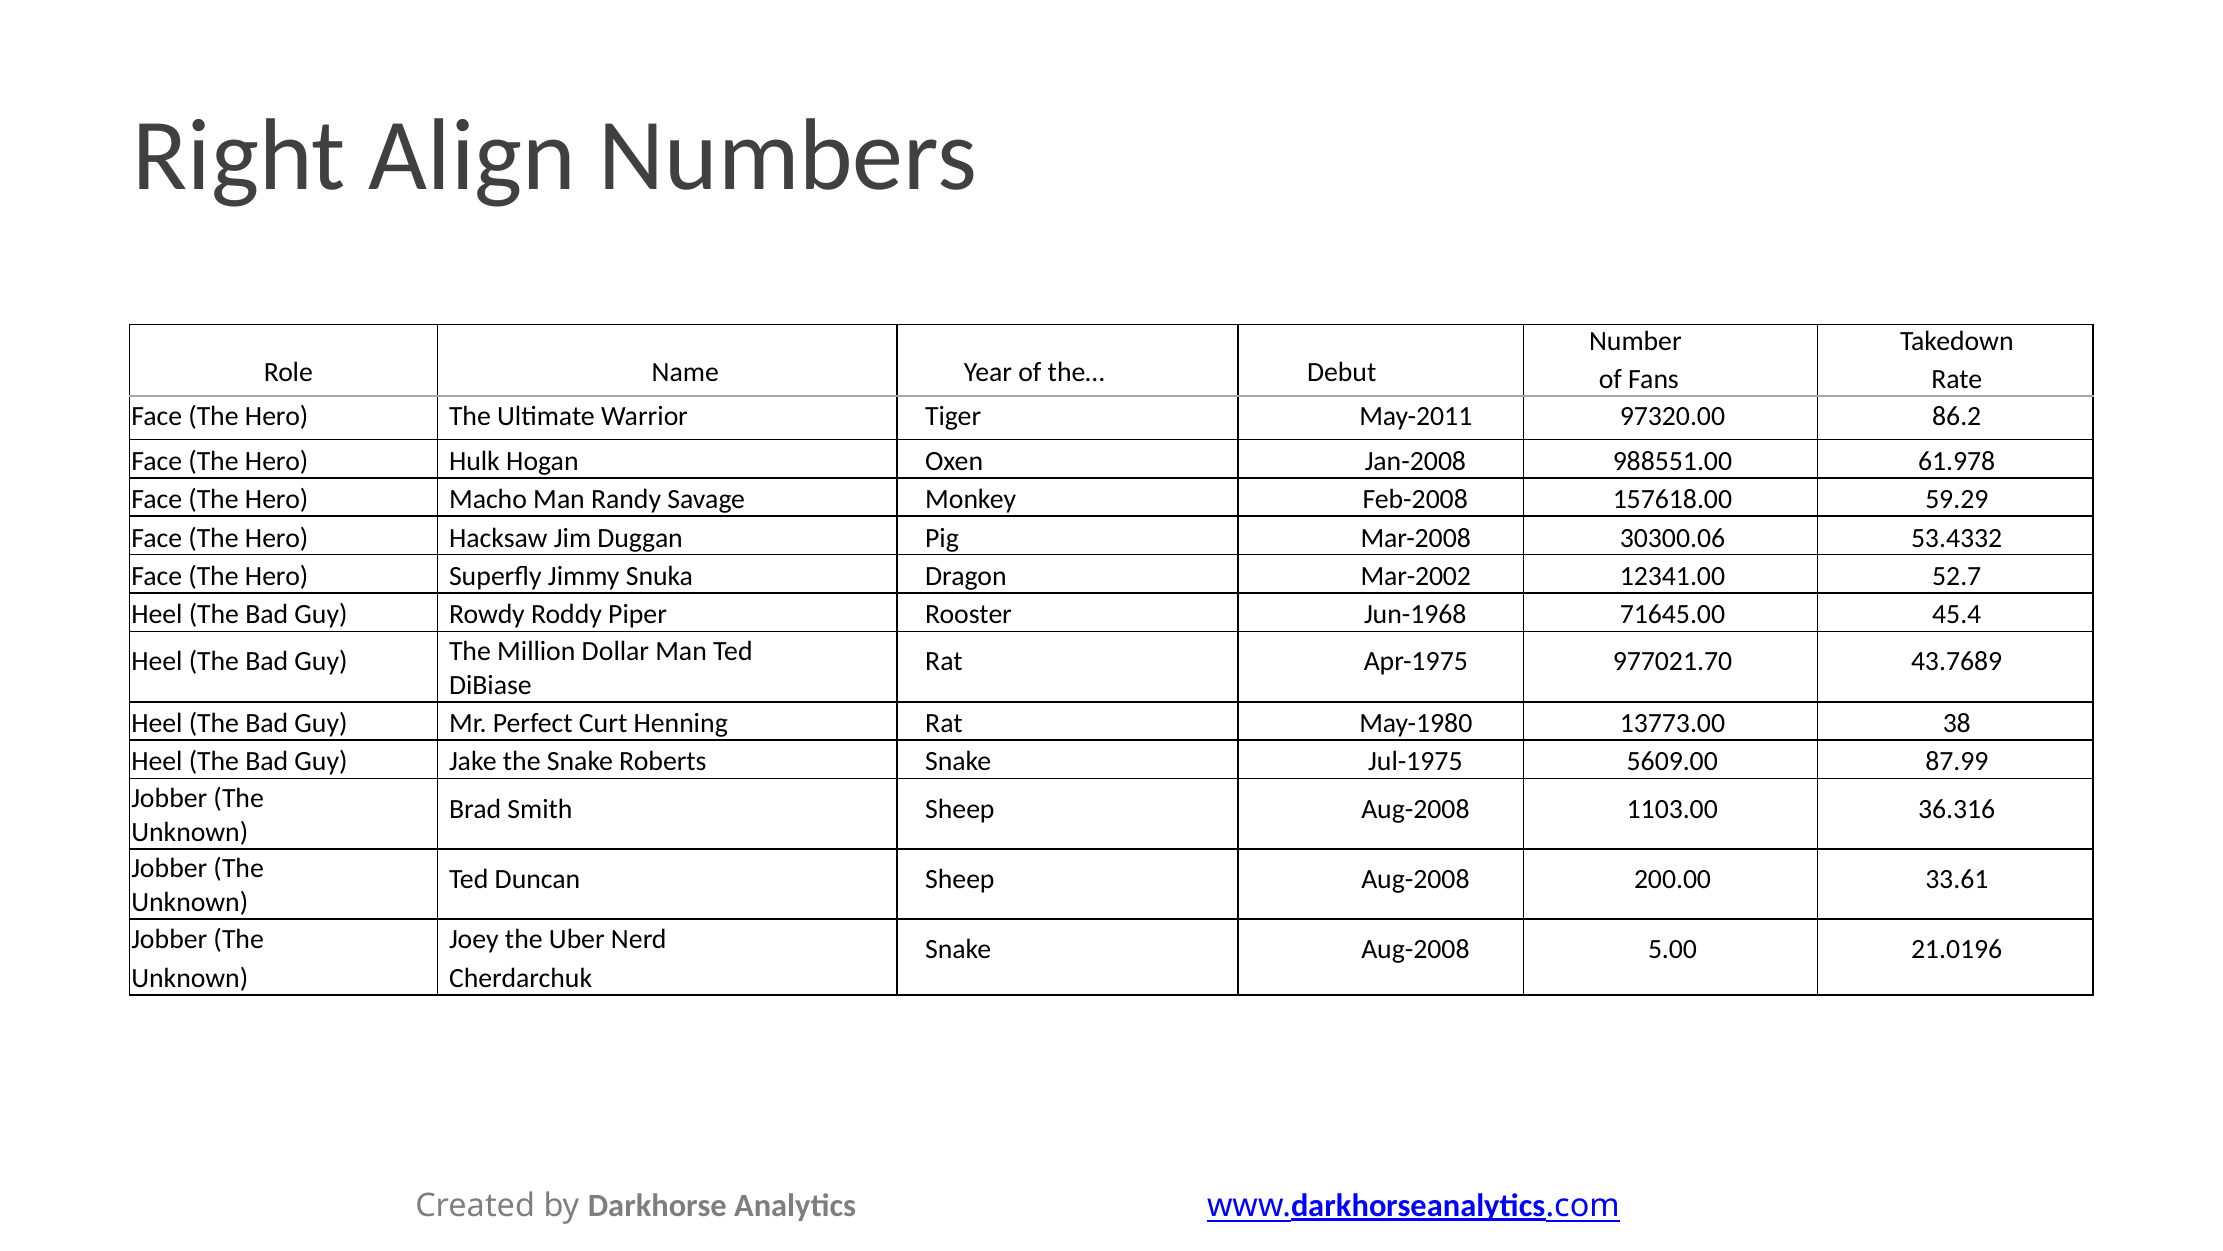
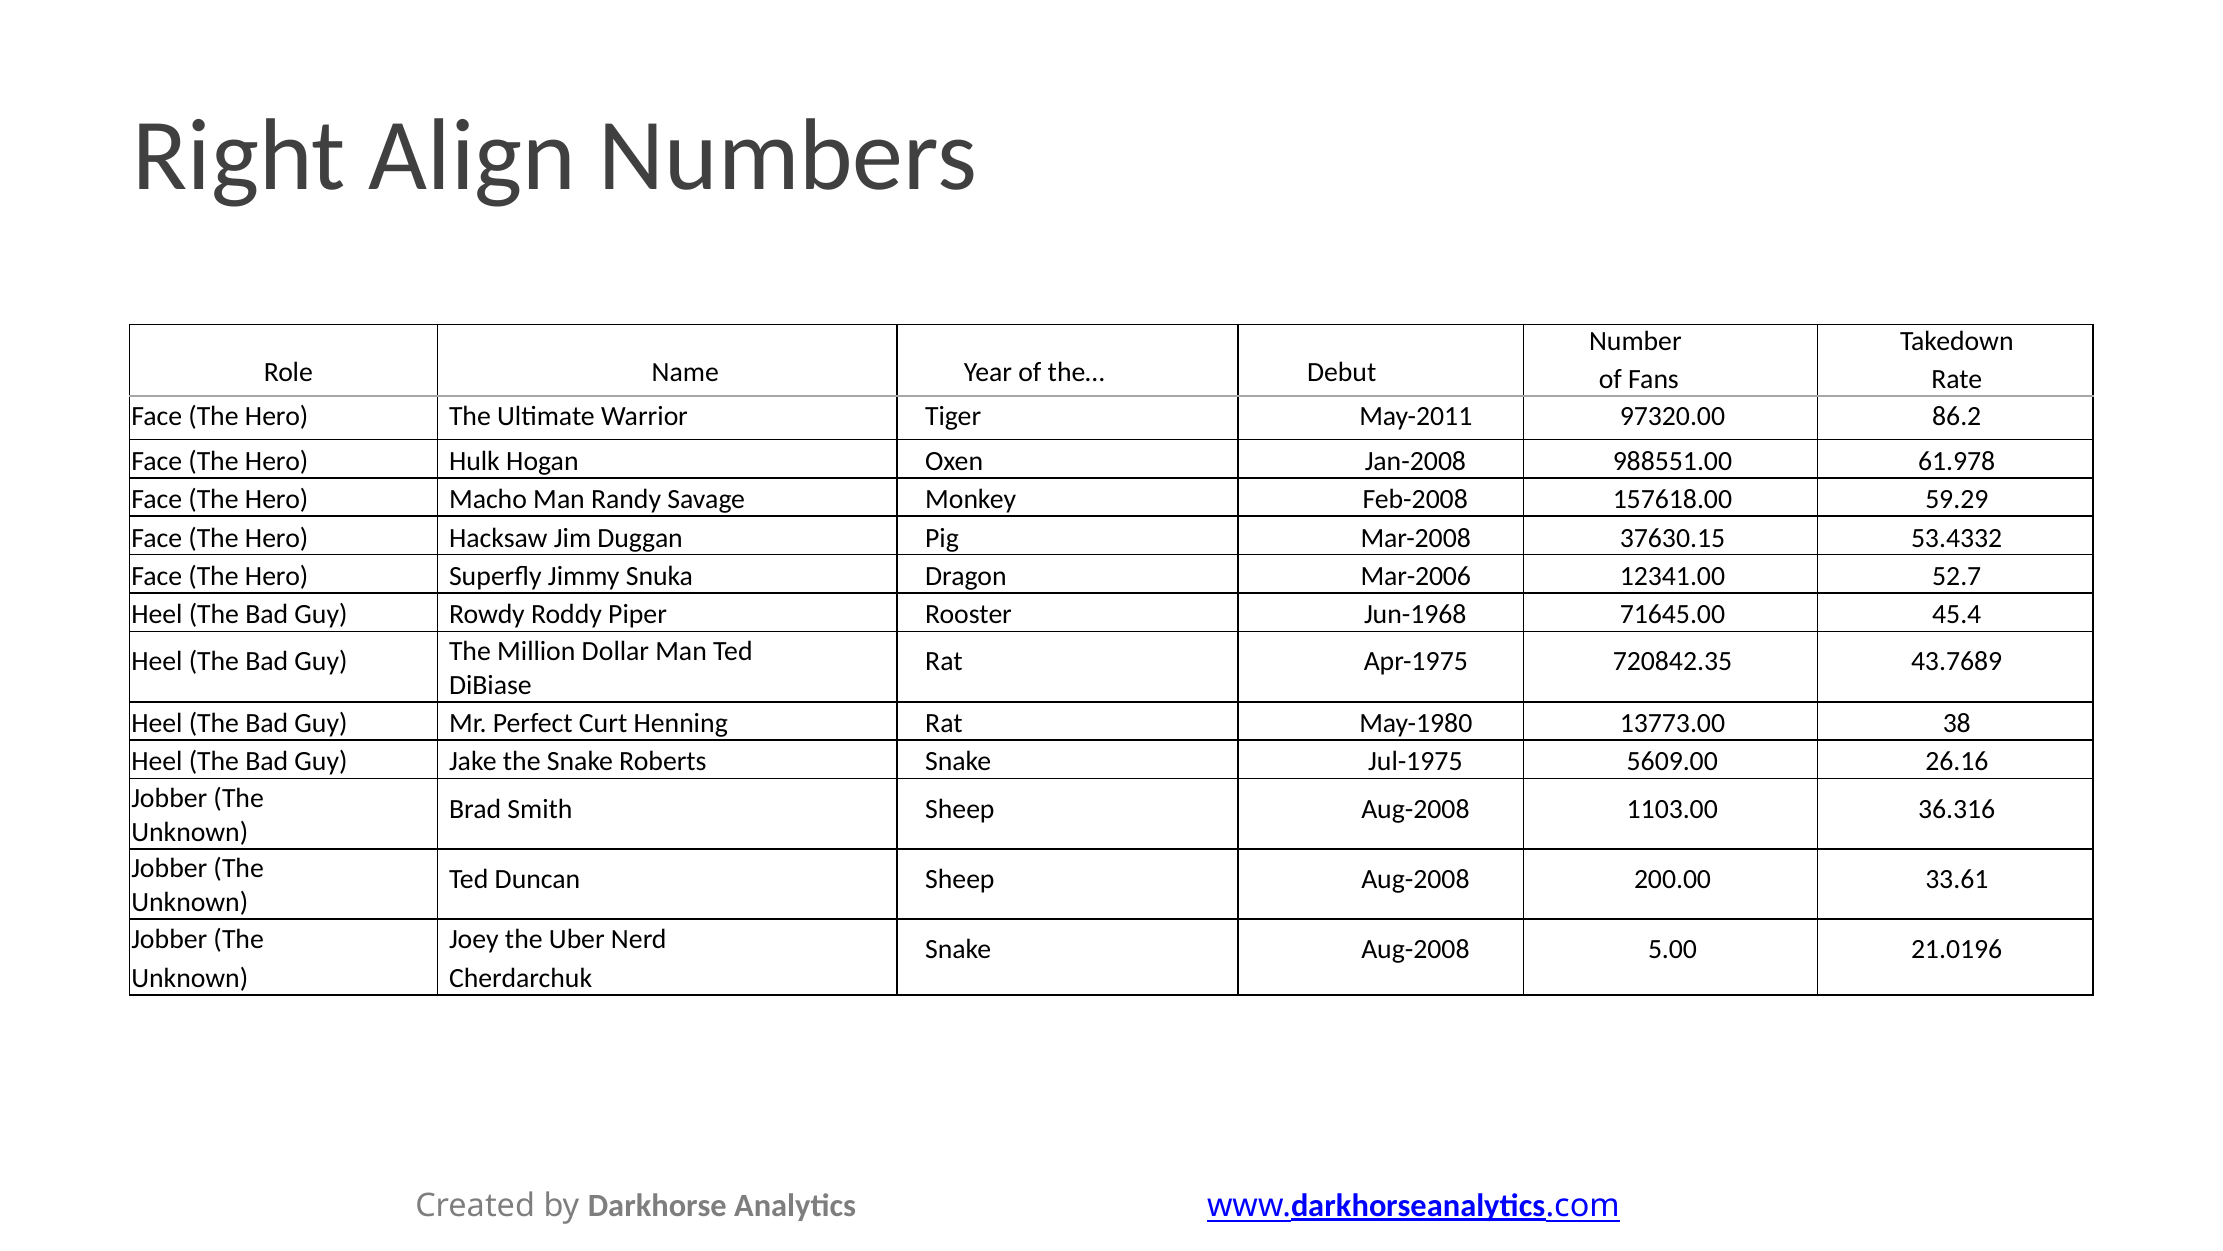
30300.06: 30300.06 -> 37630.15 (1672, 538)
Mar-2002: Mar-2002 -> Mar-2006 (1416, 576)
977021.70: 977021.70 -> 720842.35 (1672, 661)
87.99: 87.99 -> 26.16 (1957, 761)
